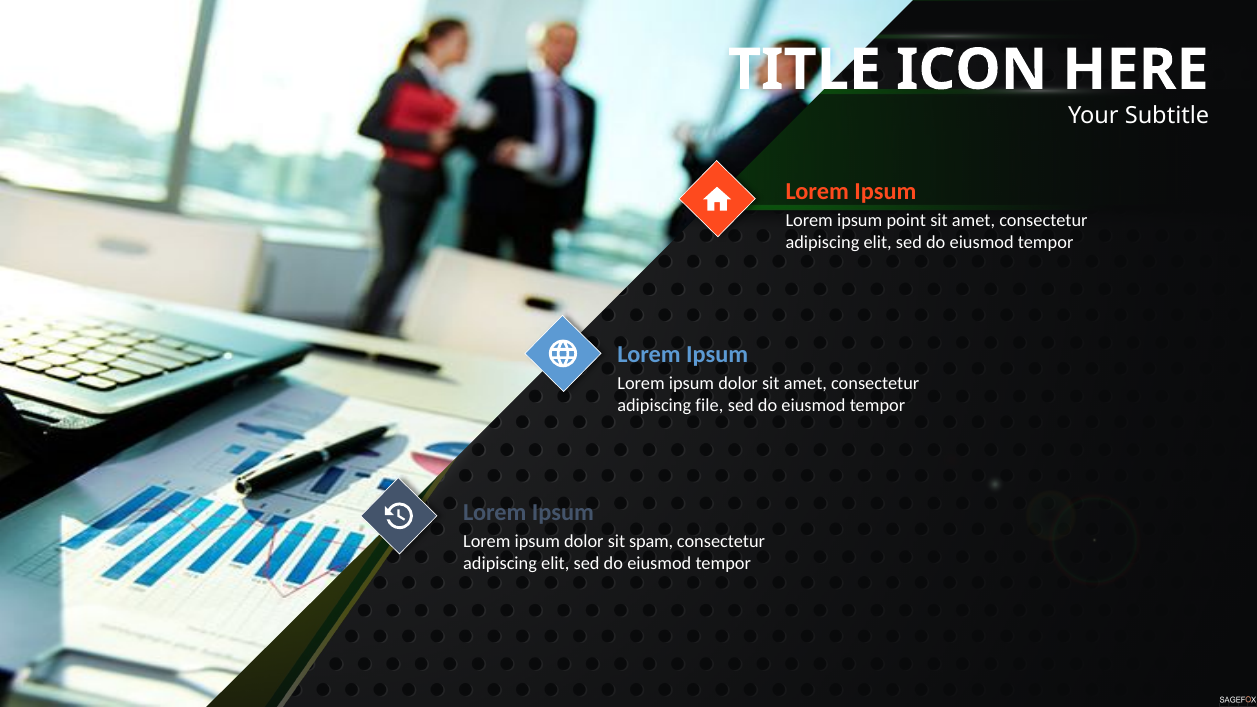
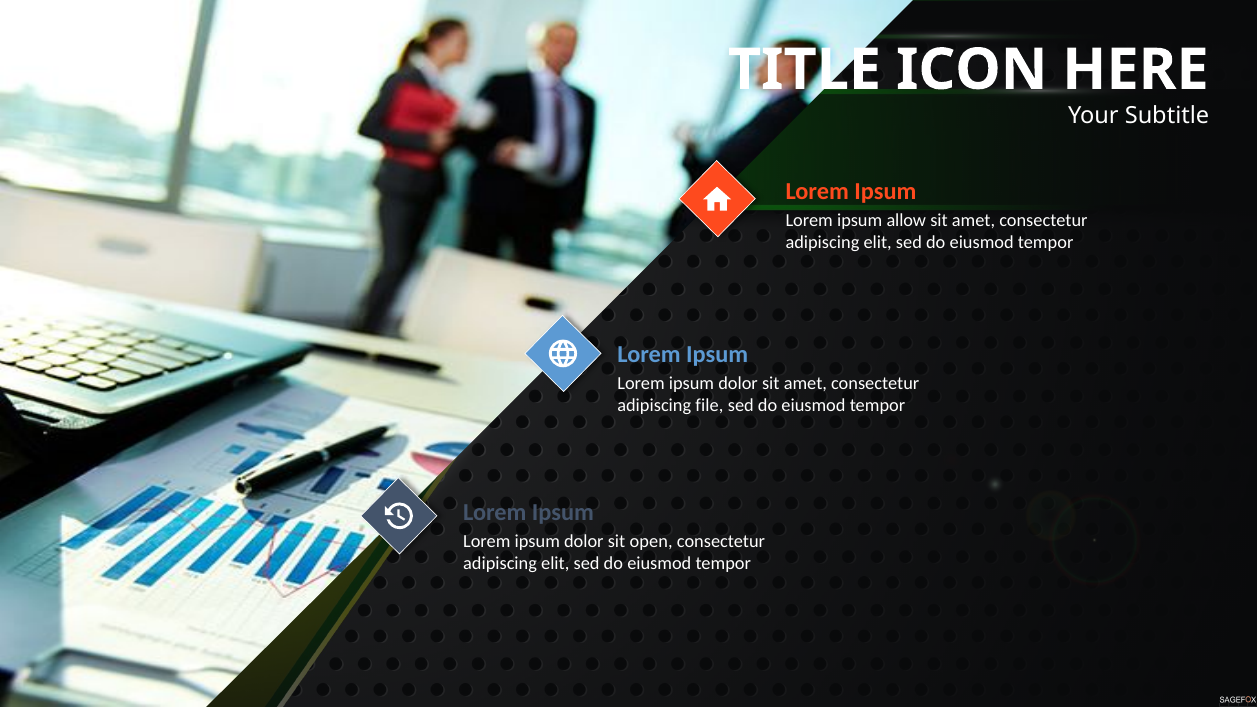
point: point -> allow (906, 221)
spam: spam -> open (651, 541)
